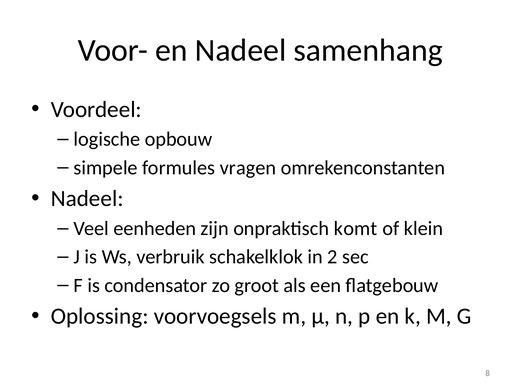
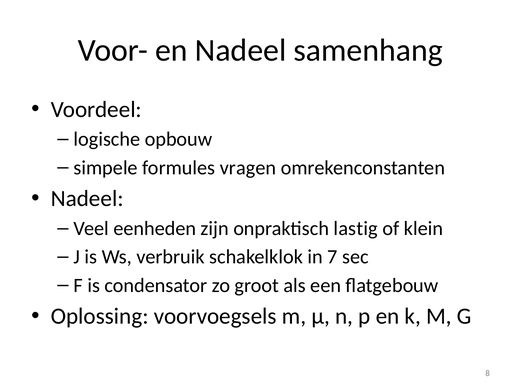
komt: komt -> lastig (356, 228)
2: 2 -> 7 (332, 257)
